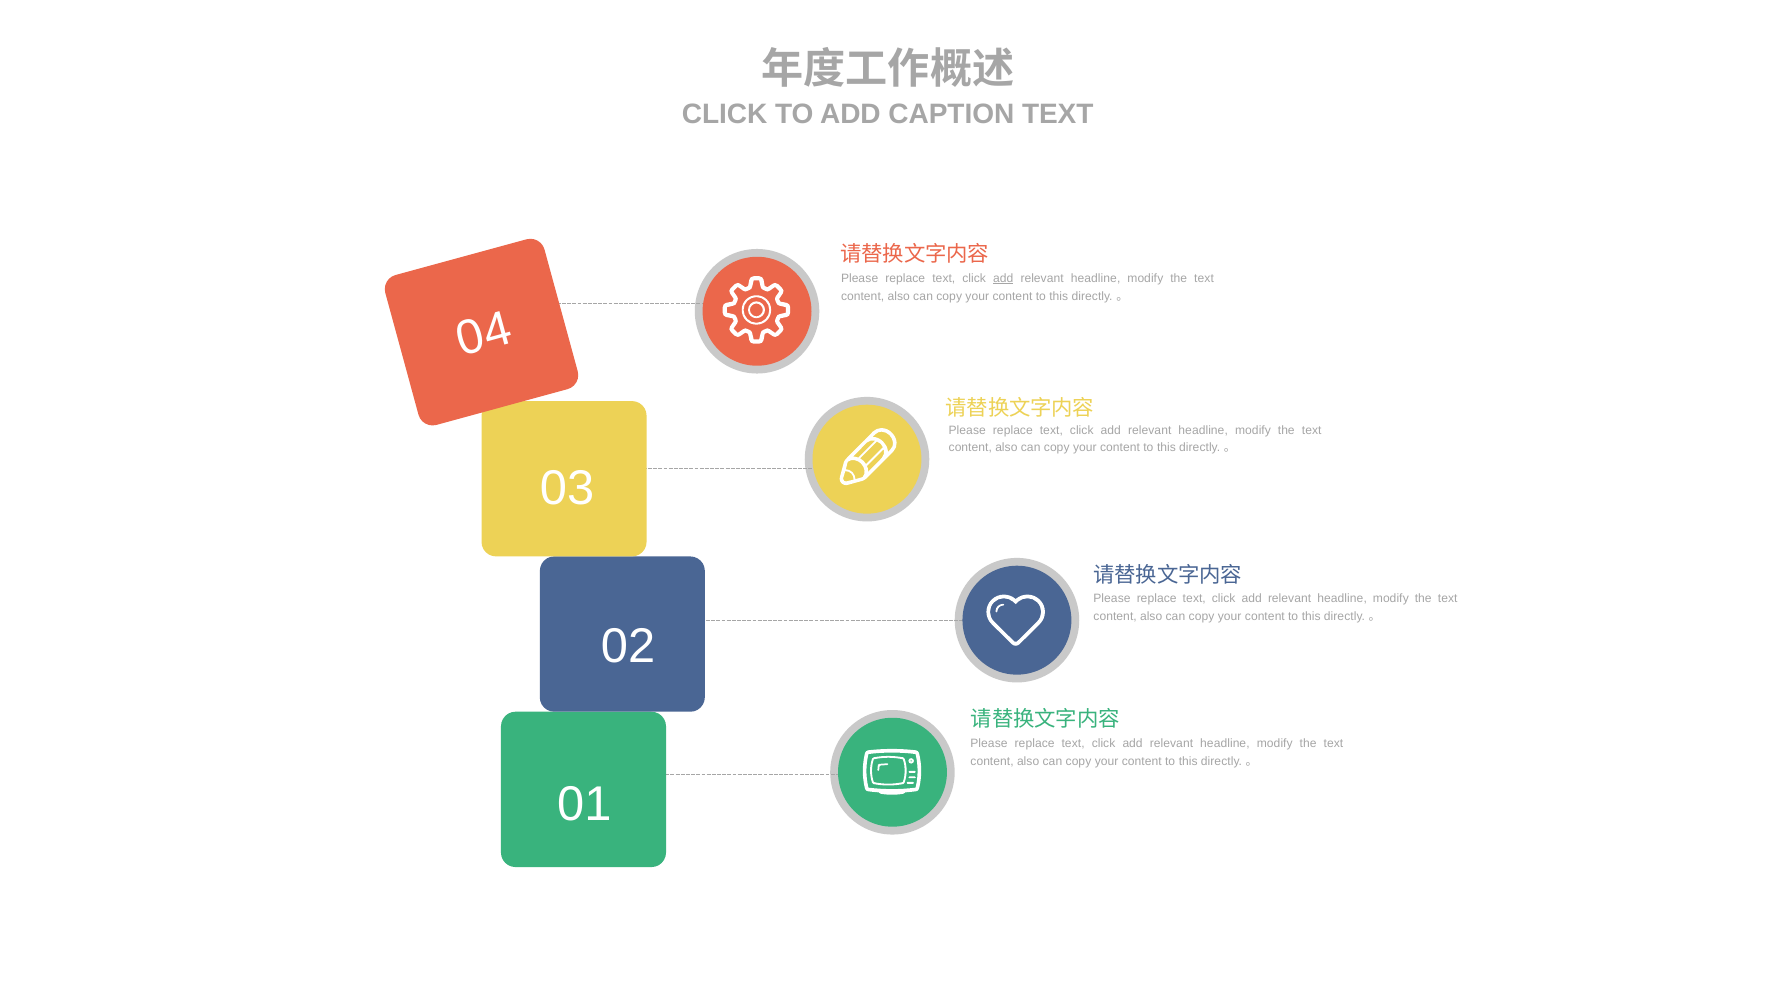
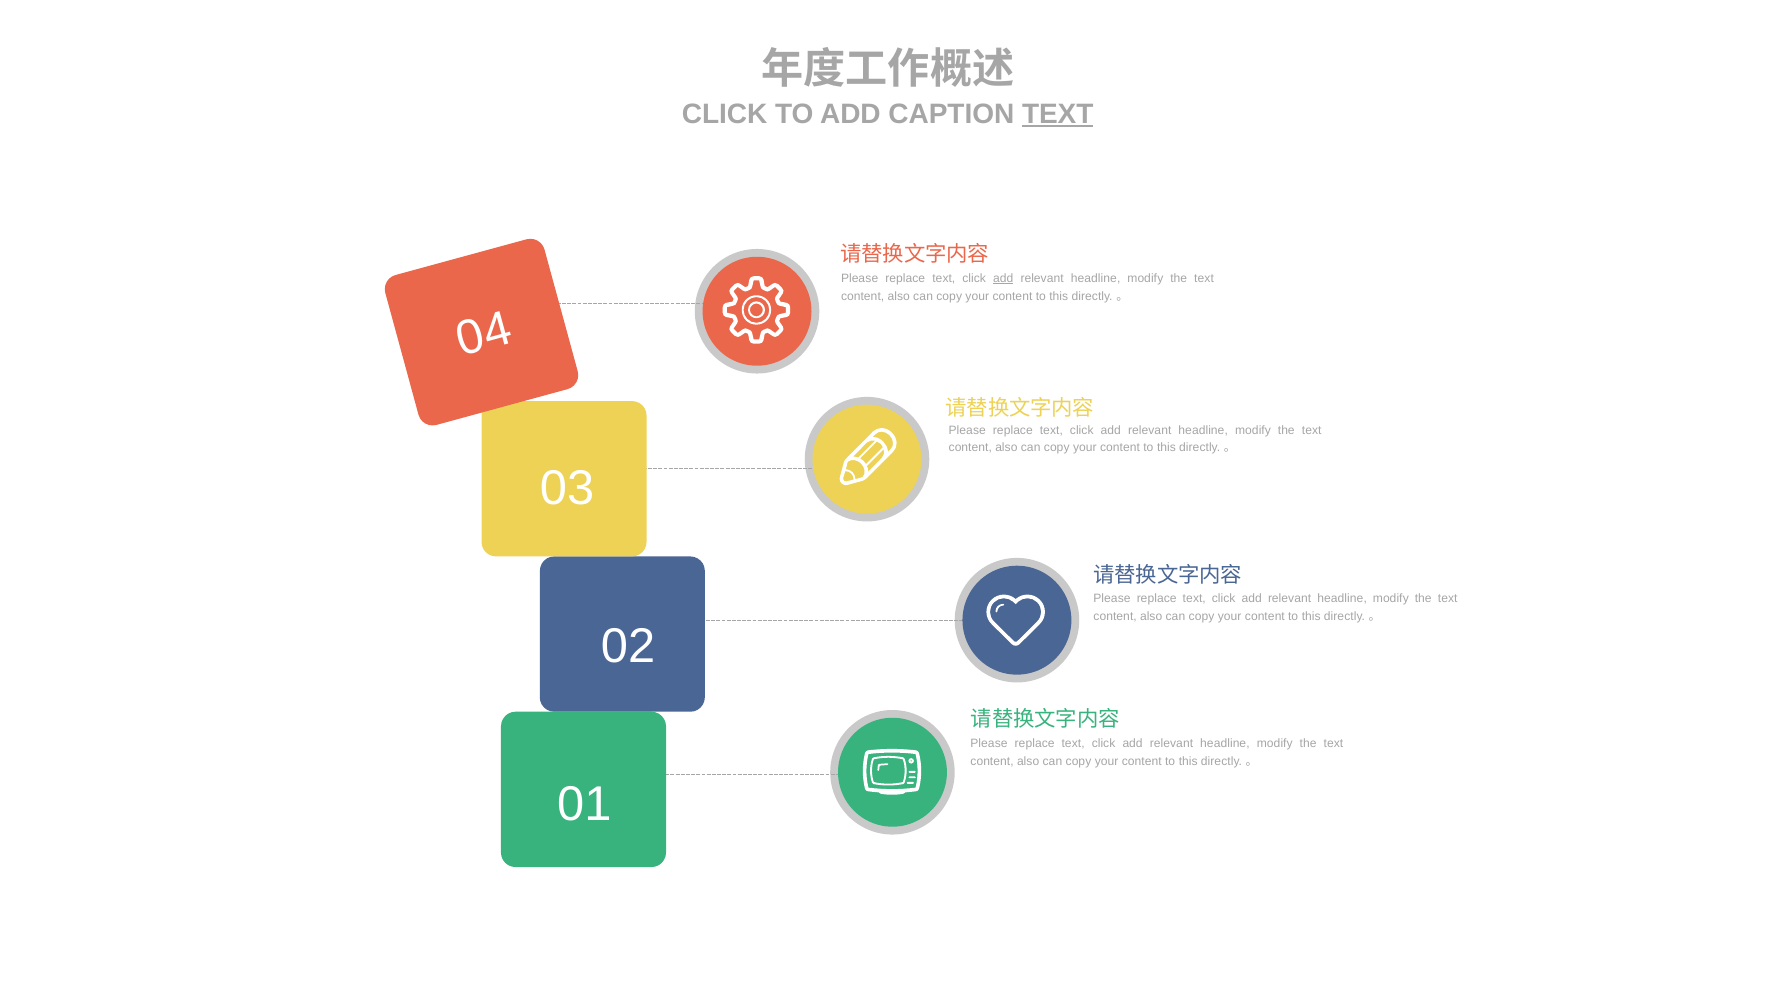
TEXT underline: none -> present (1058, 114)
